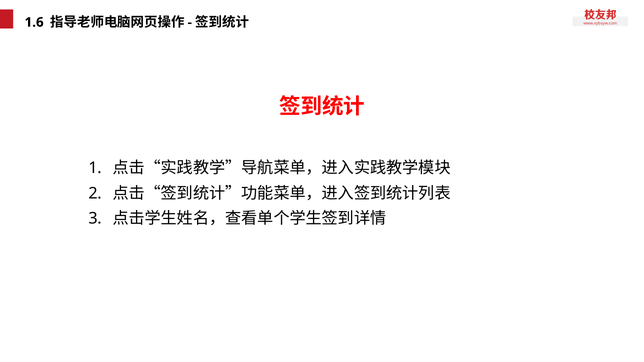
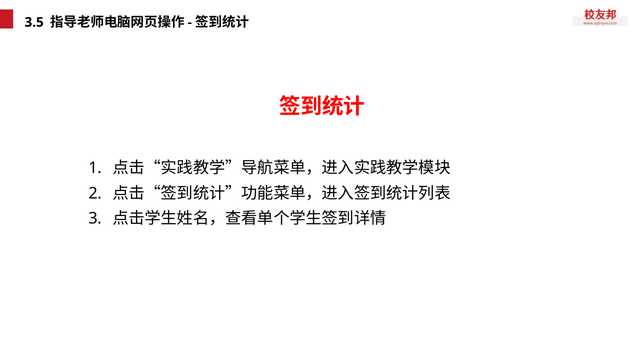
1.6: 1.6 -> 3.5 (34, 22)
